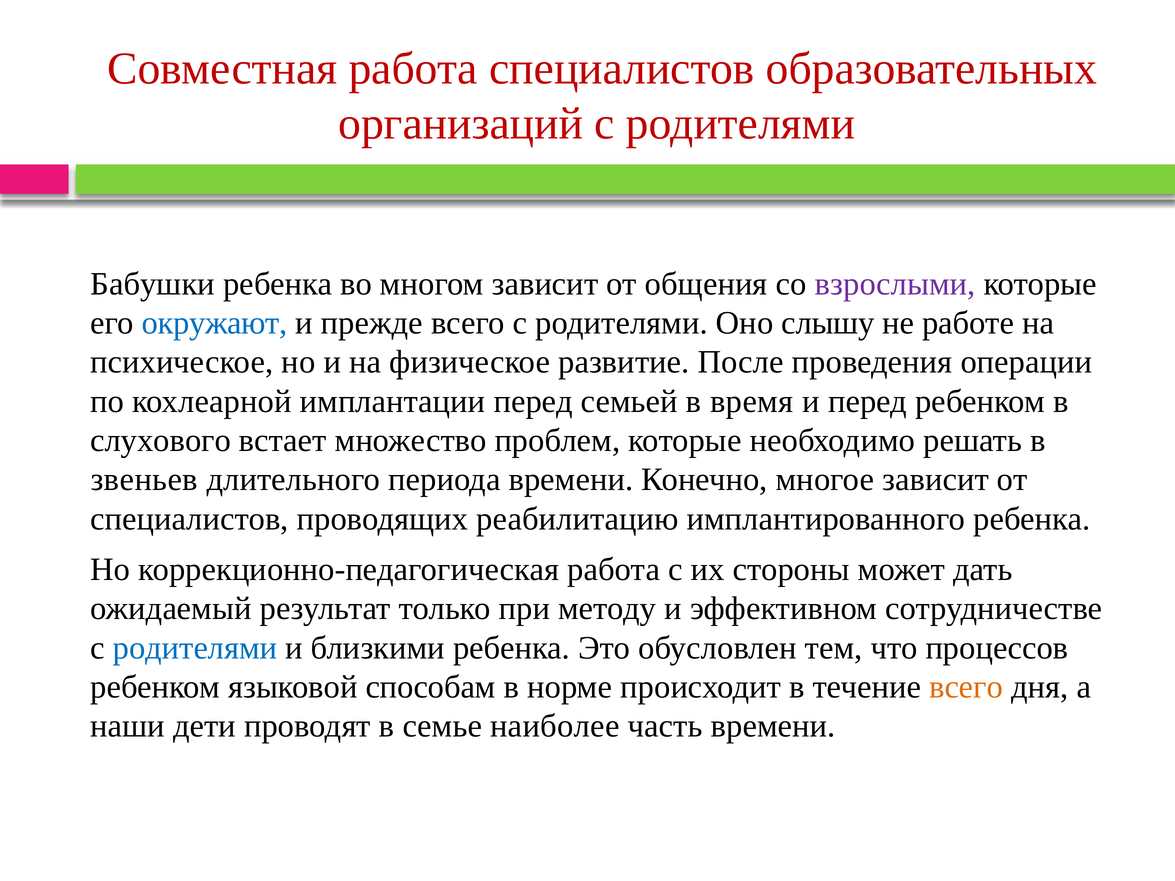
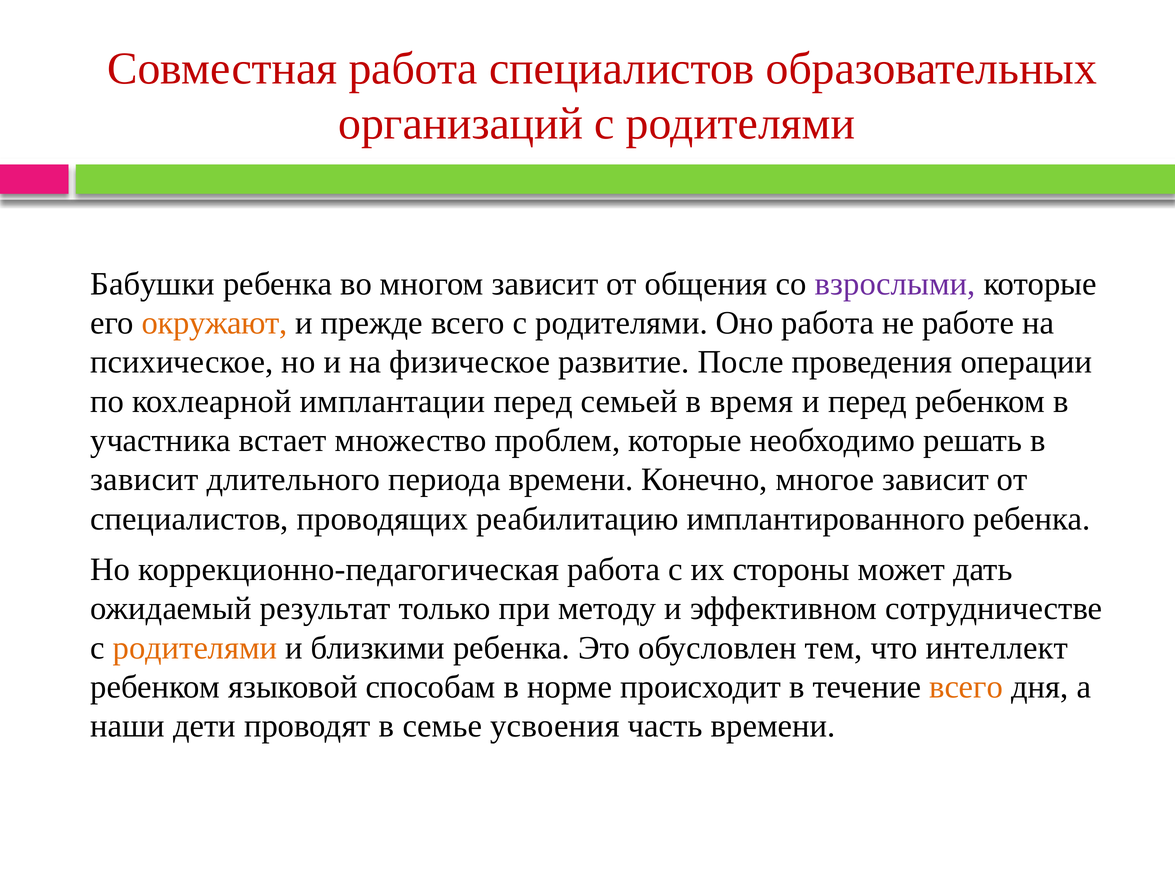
окружают colour: blue -> orange (215, 323)
Оно слышу: слышу -> работа (828, 323)
слухового: слухового -> участника (161, 441)
звеньев: звеньев -> зависит (144, 480)
родителями colour: blue -> orange (195, 648)
процессов: процессов -> интеллект (997, 648)
наиболее: наиболее -> усвоения (555, 726)
